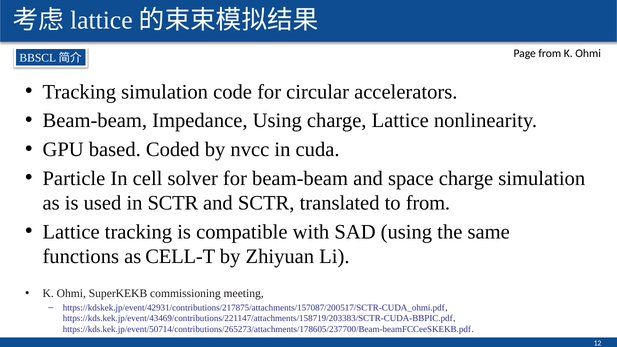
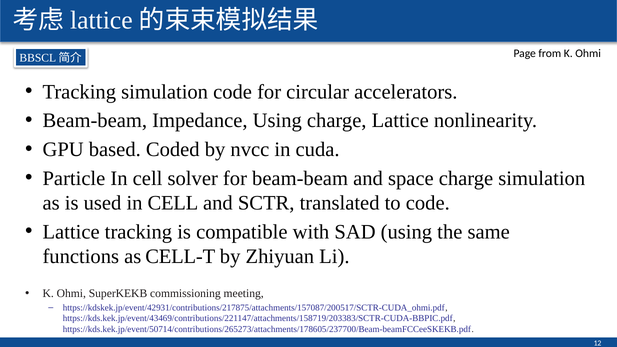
used in SCTR: SCTR -> CELL (173, 203)
to from: from -> code (428, 203)
